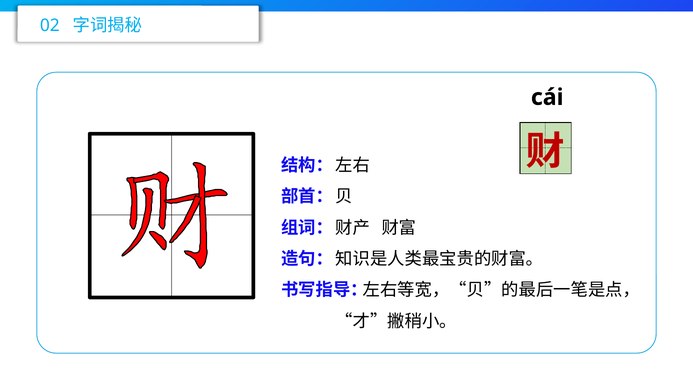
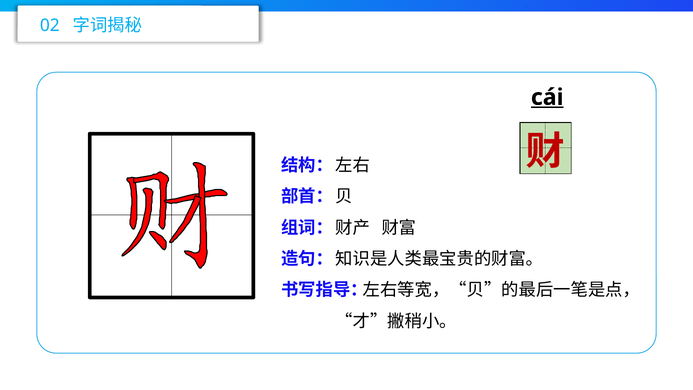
cái underline: none -> present (547, 97)
